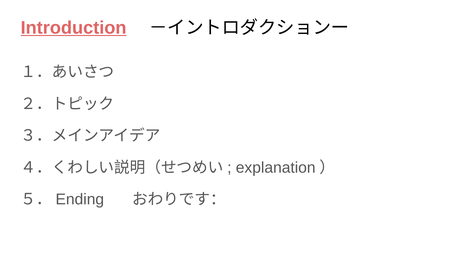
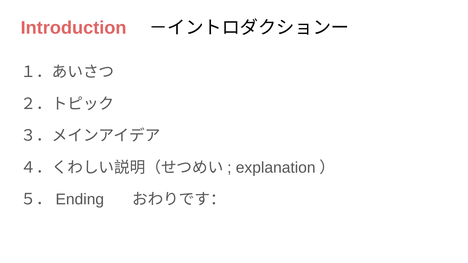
Introduction underline: present -> none (74, 28)
